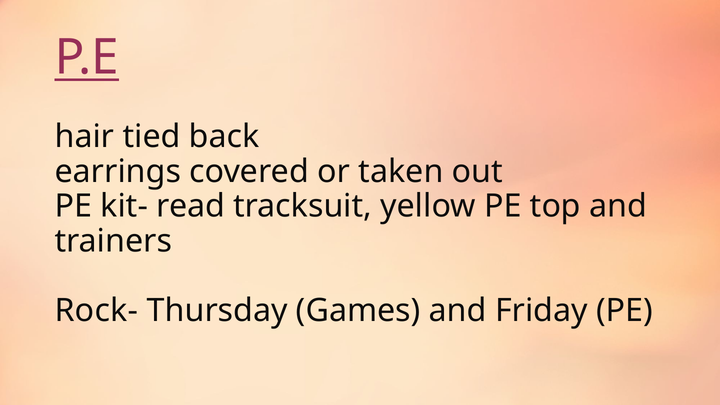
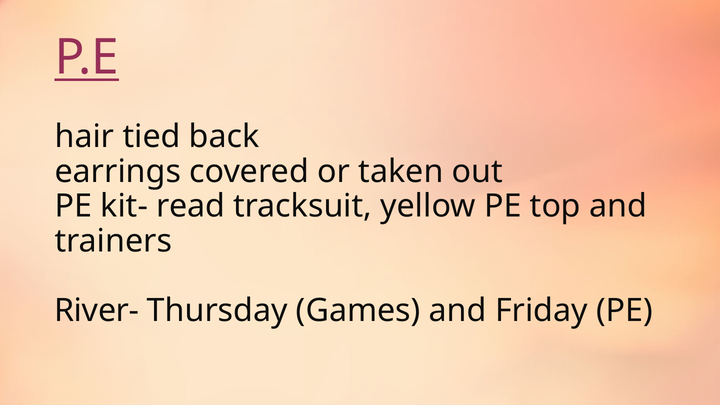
Rock-: Rock- -> River- (97, 311)
